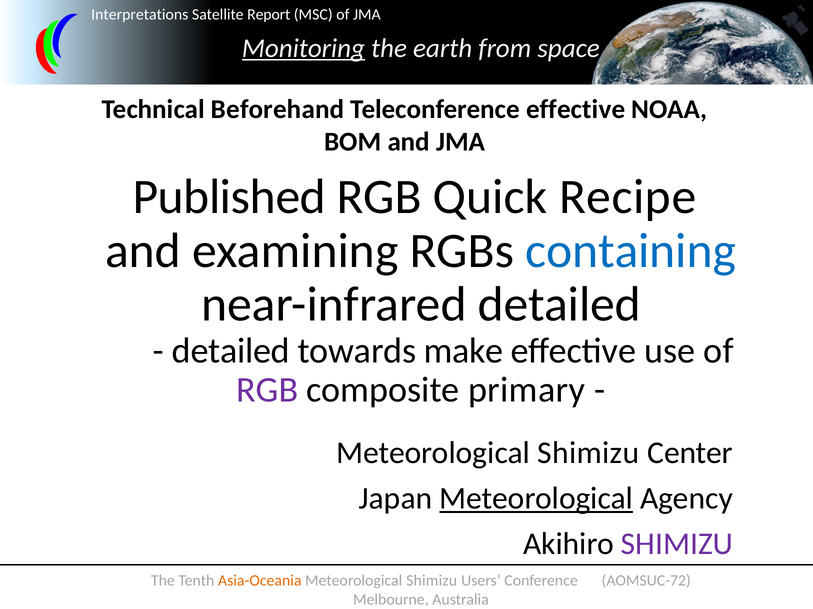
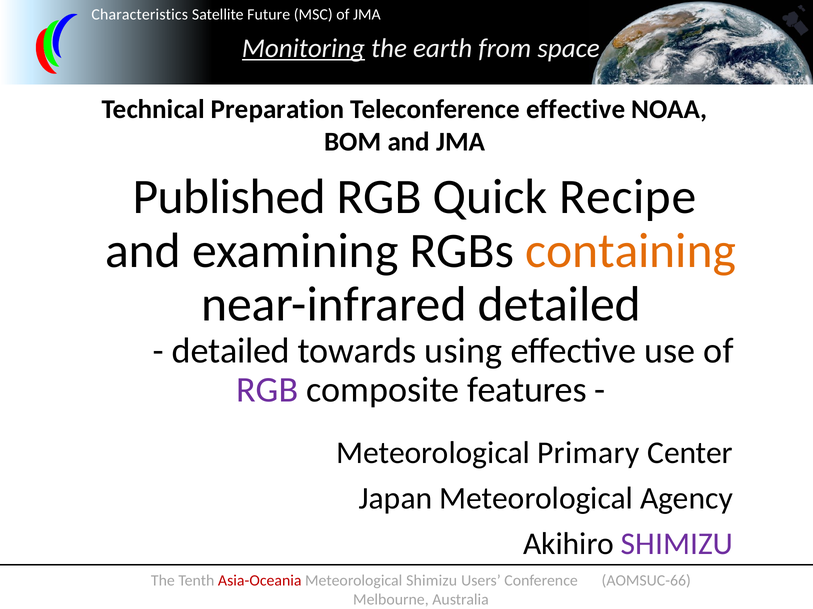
Interpretations: Interpretations -> Characteristics (140, 15)
Report: Report -> Future (269, 15)
Beforehand: Beforehand -> Preparation (278, 109)
containing colour: blue -> orange (631, 251)
make: make -> using (463, 351)
primary: primary -> features (527, 390)
Shimizu: Shimizu -> Primary (588, 453)
Meteorological underline: present -> none (536, 499)
Asia-Oceania colour: orange -> red (260, 581)
AOMSUC-72: AOMSUC-72 -> AOMSUC-66 (646, 581)
